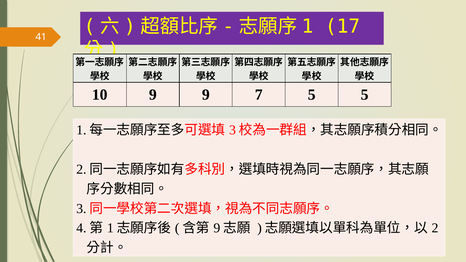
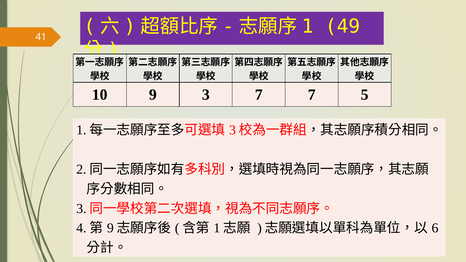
17: 17 -> 49 (343, 27)
9 9: 9 -> 3 (206, 95)
7 5: 5 -> 7 (312, 95)
1: 1 -> 9 (110, 228)
9: 9 -> 1 (217, 228)
2: 2 -> 6 (435, 228)
